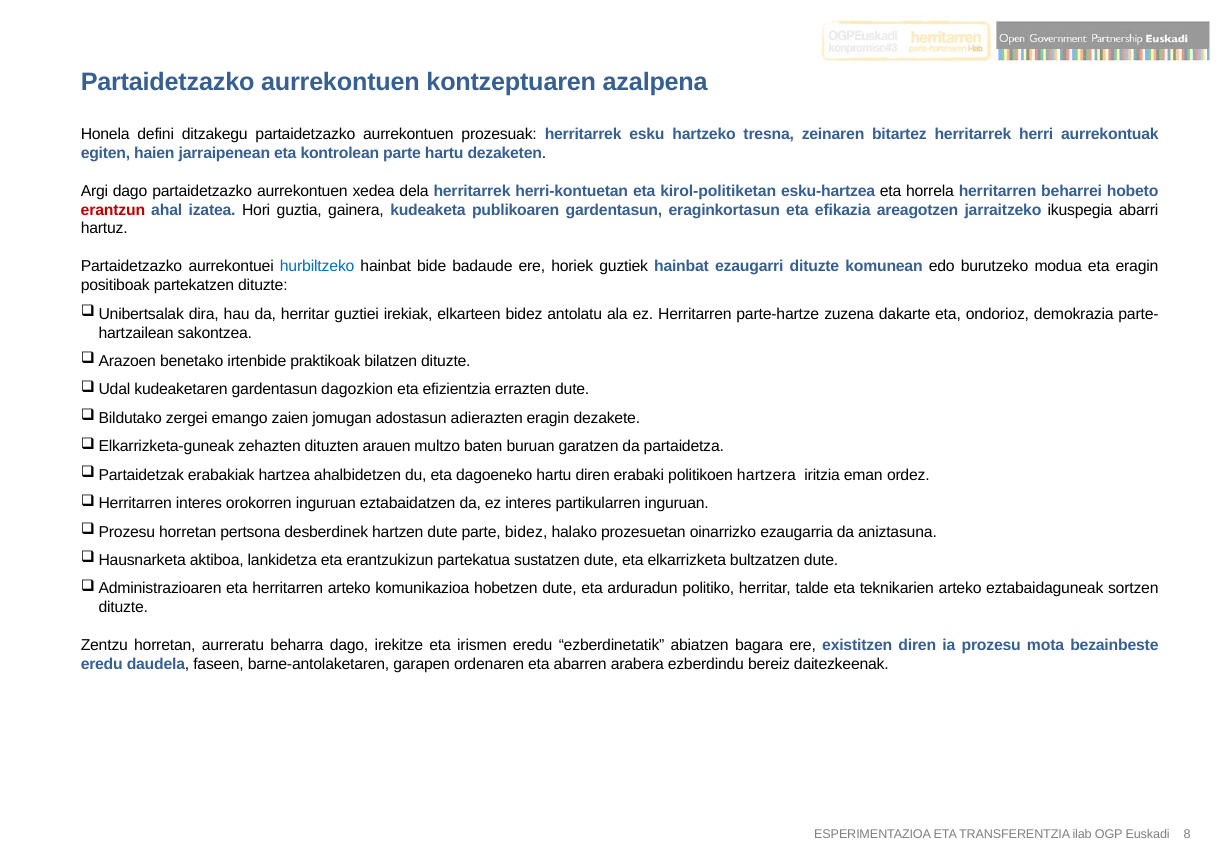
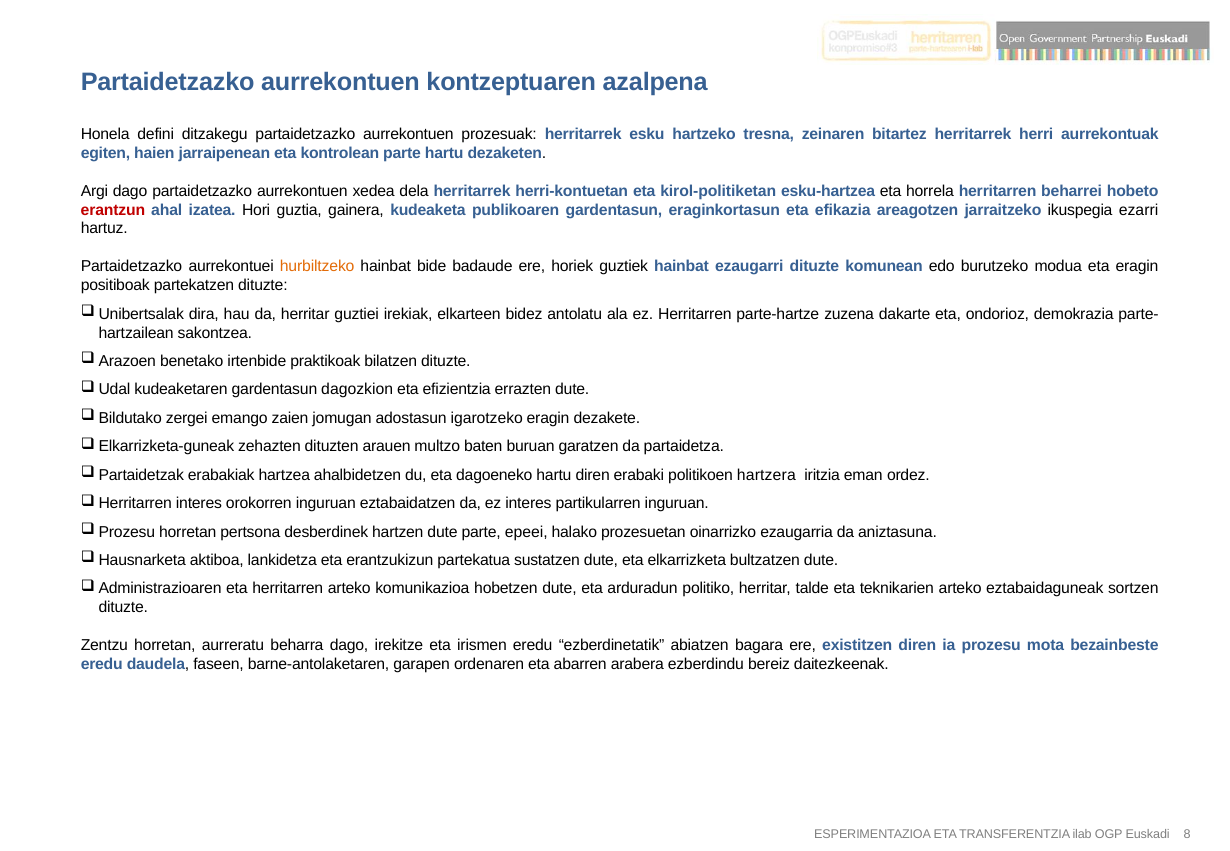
abarri: abarri -> ezarri (1139, 210)
hurbiltzeko colour: blue -> orange (317, 267)
adierazten: adierazten -> igarotzeko (487, 418)
parte bidez: bidez -> epeei (526, 532)
